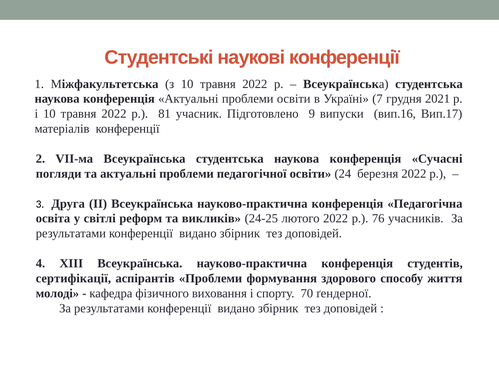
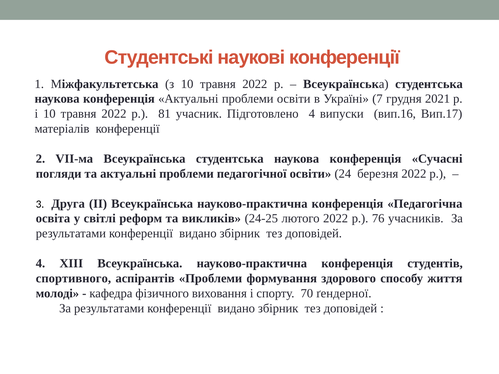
Підготовлено 9: 9 -> 4 (312, 114)
сертифікації: сертифікації -> спортивного (73, 279)
